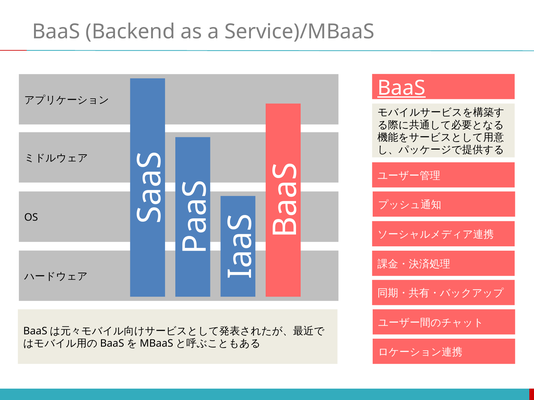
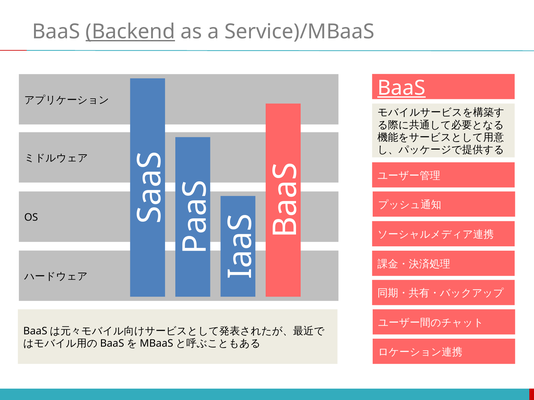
Backend underline: none -> present (130, 32)
